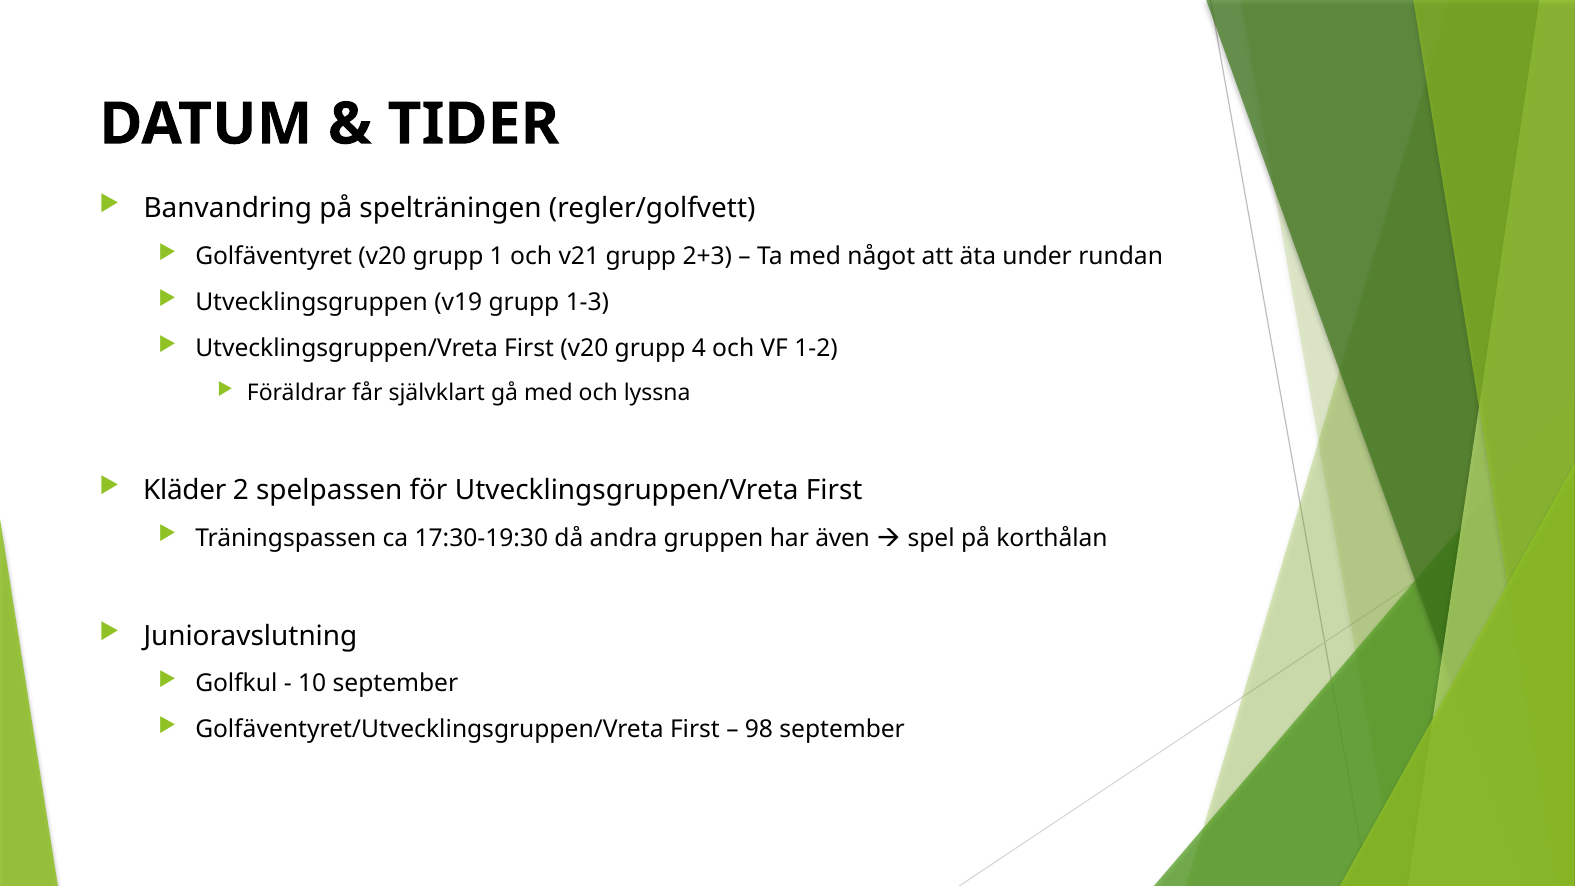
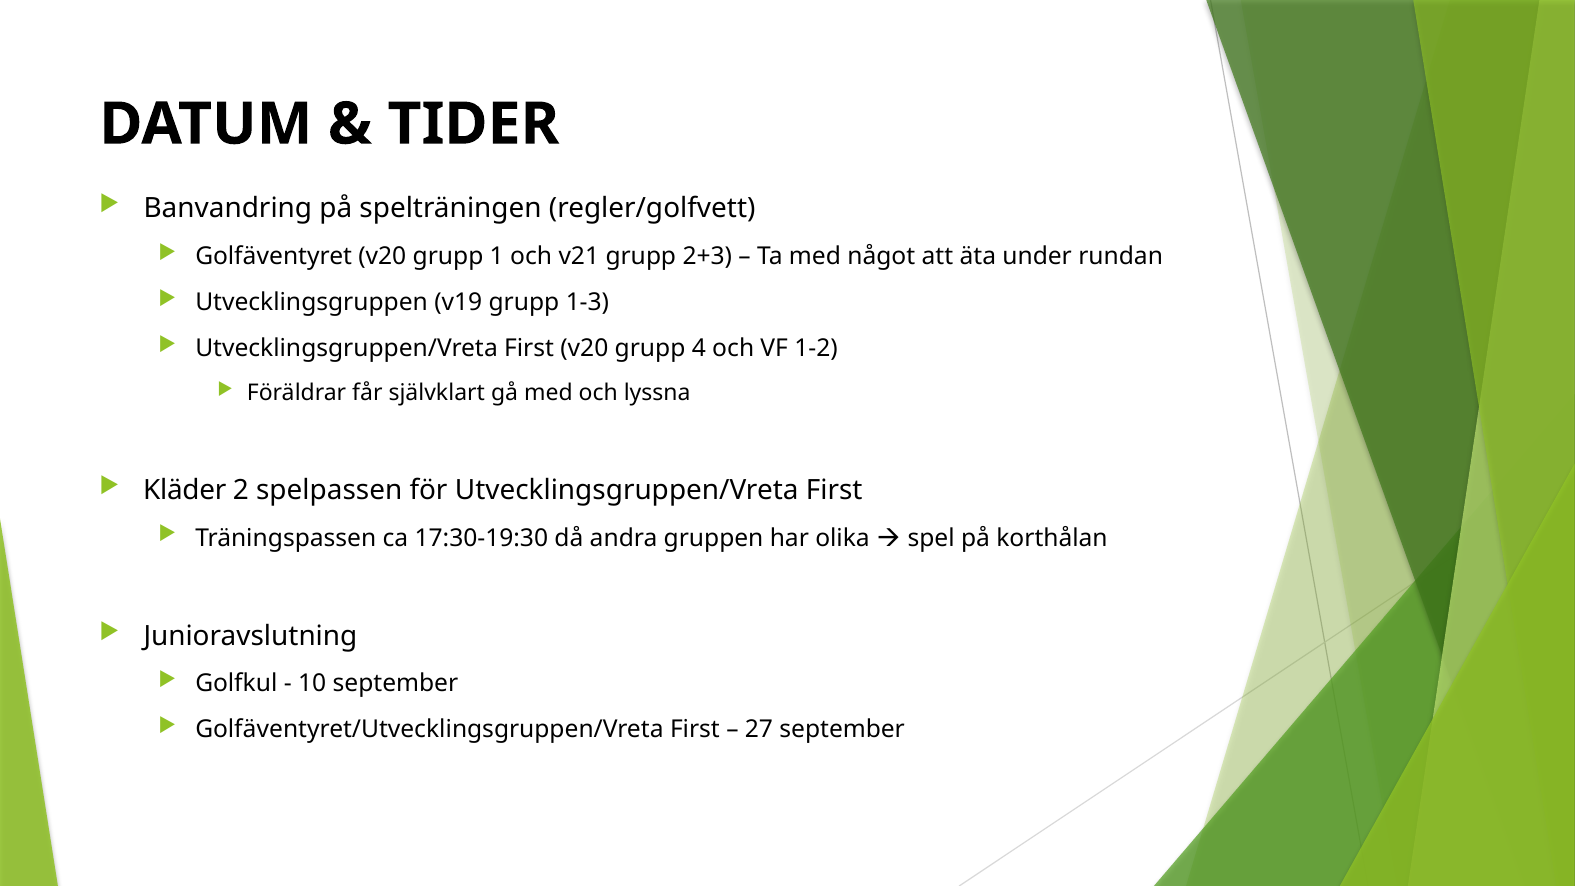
även: även -> olika (843, 538)
98: 98 -> 27 (759, 730)
